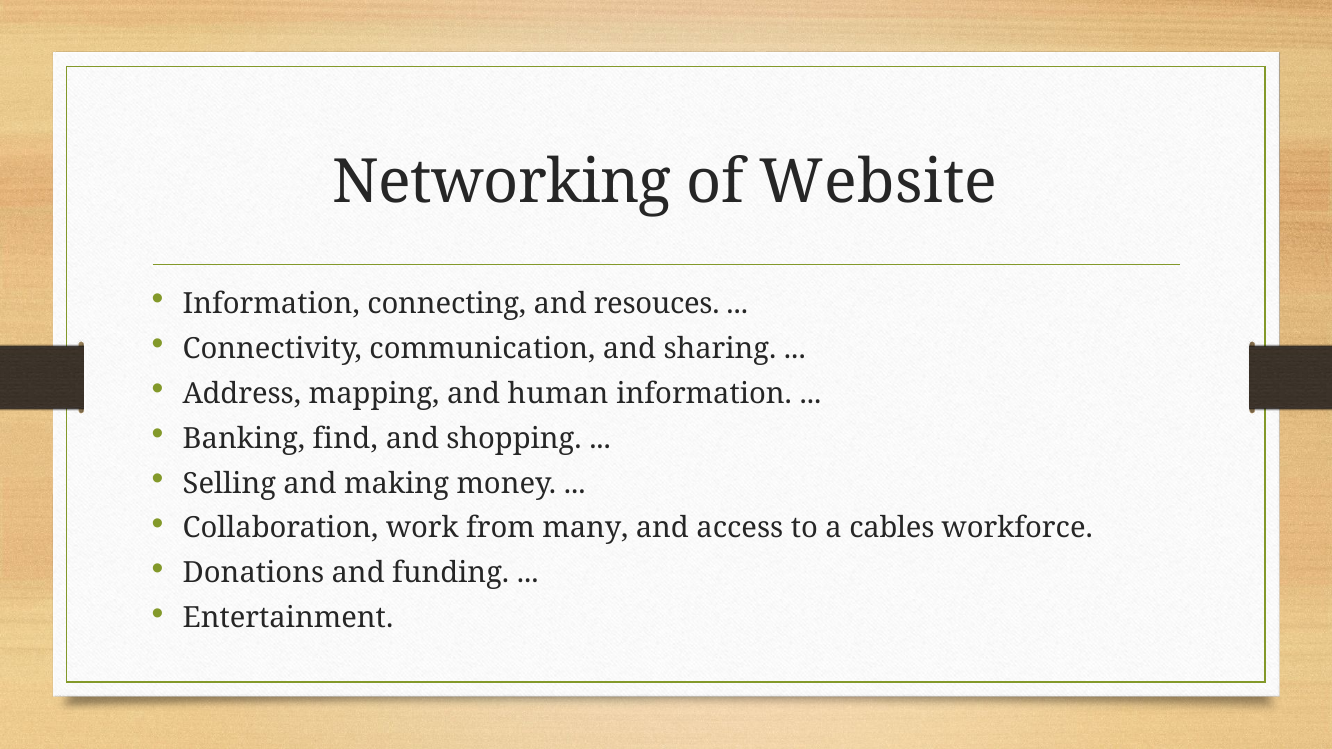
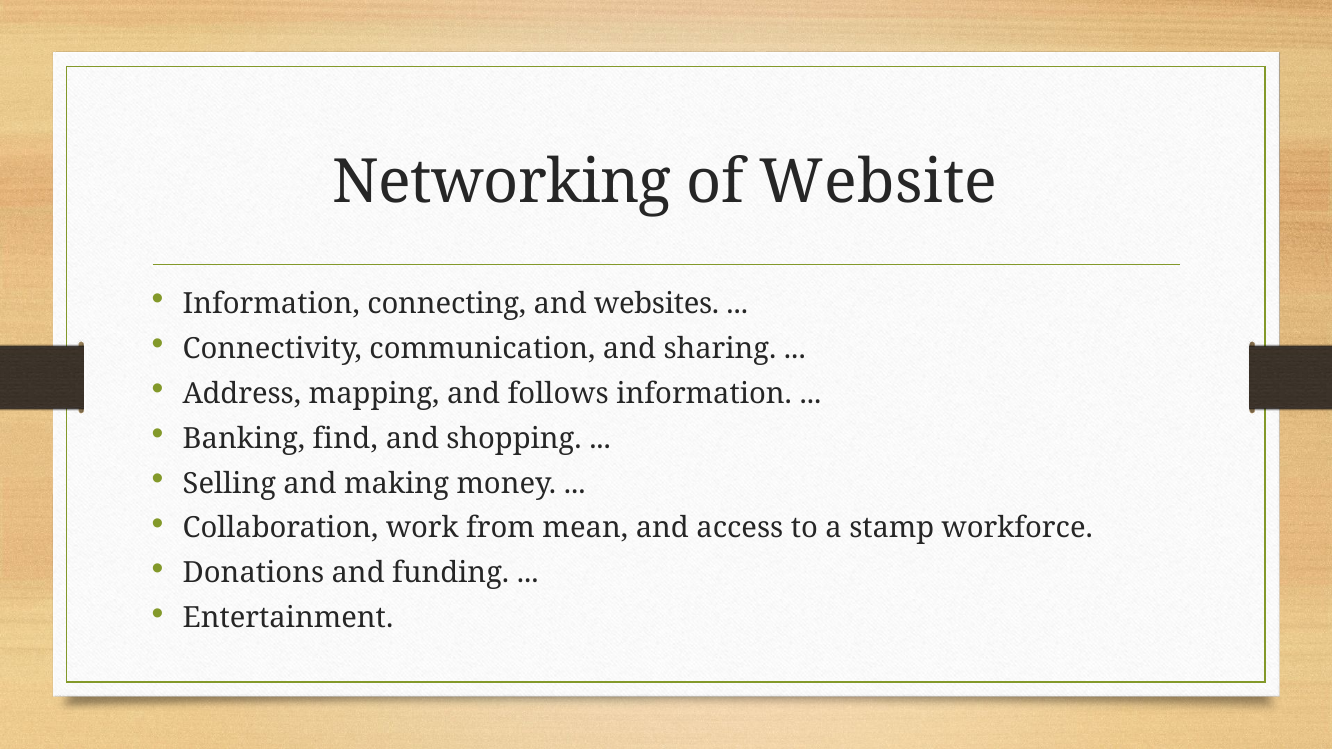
resouces: resouces -> websites (657, 304)
human: human -> follows (558, 394)
many: many -> mean (585, 528)
cables: cables -> stamp (892, 528)
